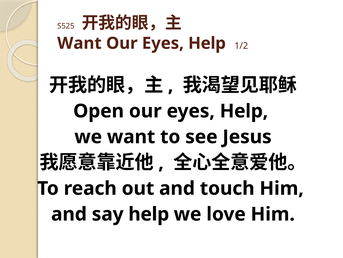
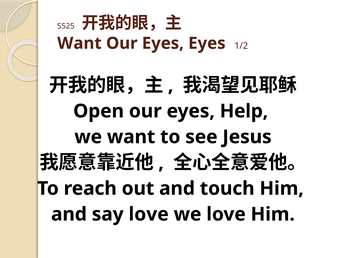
Help: Help -> Eyes (207, 43)
say help: help -> love (149, 214)
